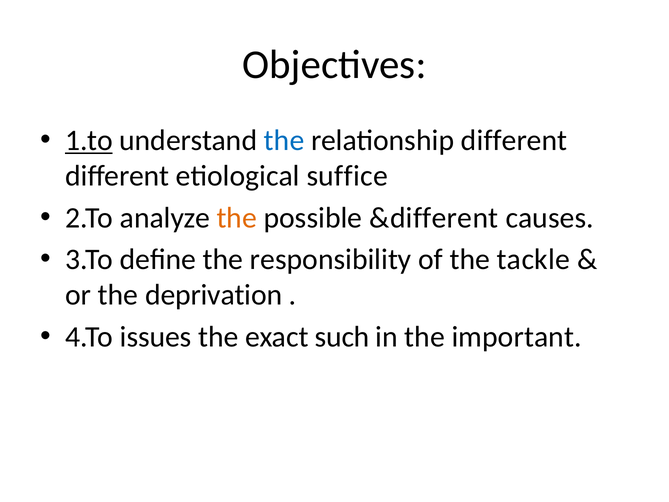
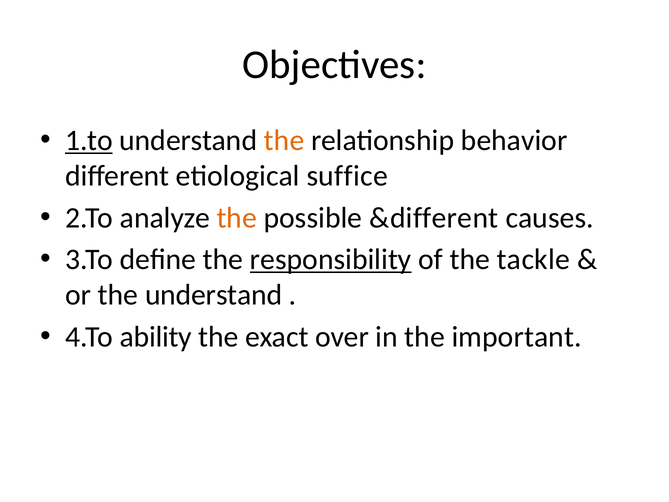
the colour: blue -> orange (284, 140)
relationship different: different -> behavior (514, 140)
responsibility underline: none -> present (331, 259)
the deprivation: deprivation -> understand (214, 295)
issues: issues -> ability (156, 337)
such: such -> over (342, 337)
